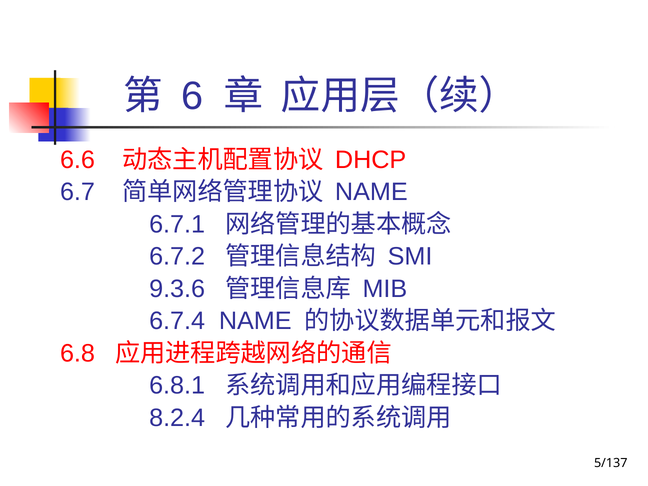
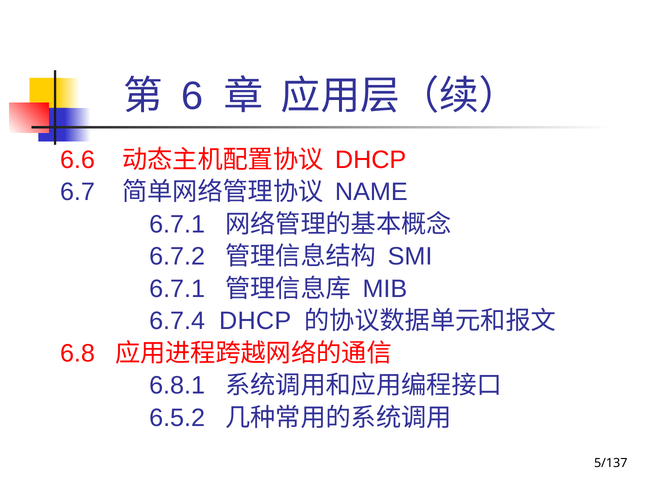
9.3.6: 9.3.6 -> 6.7.1 (177, 289)
6.7.4 NAME: NAME -> DHCP (255, 321)
8.2.4: 8.2.4 -> 6.5.2 (177, 418)
